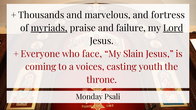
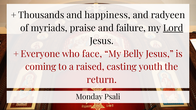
marvelous: marvelous -> happiness (107, 15)
fortress: fortress -> radyeen (168, 15)
myriads underline: present -> none (49, 28)
Slain: Slain -> Belly (133, 54)
voices: voices -> raised (90, 67)
throne: throne -> return (102, 80)
